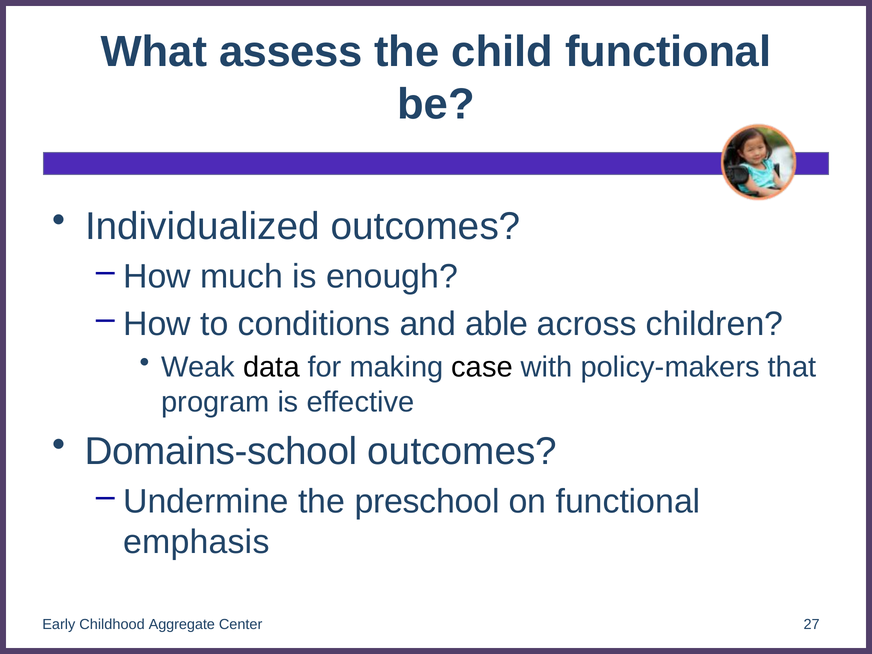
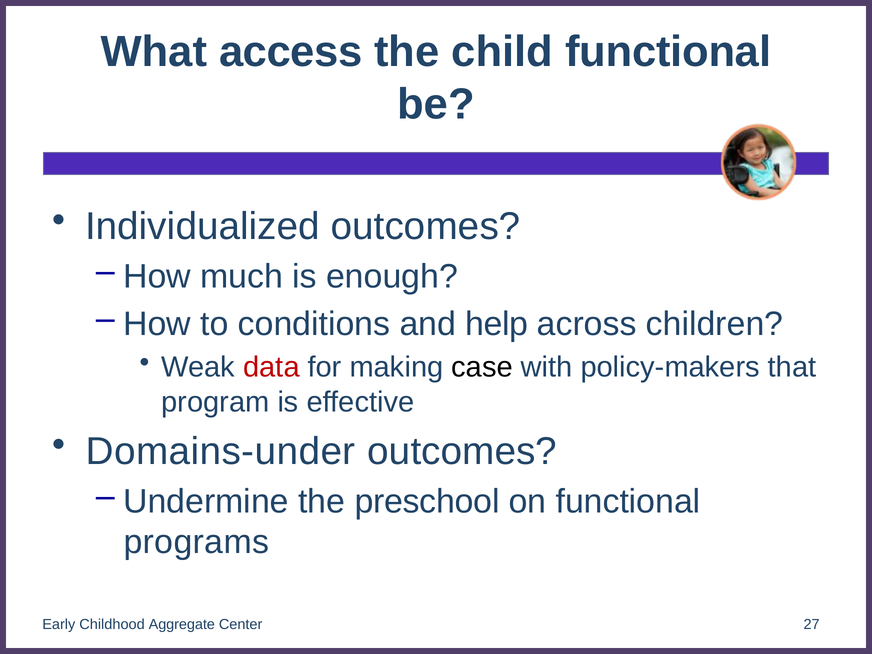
assess: assess -> access (291, 52)
able: able -> help (497, 324)
data colour: black -> red (271, 367)
Domains-school: Domains-school -> Domains-under (221, 451)
emphasis: emphasis -> programs (196, 542)
